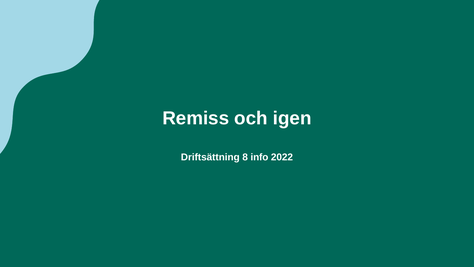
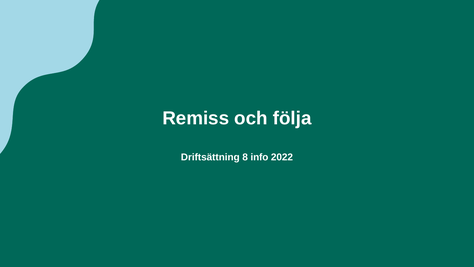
igen: igen -> följa (292, 118)
